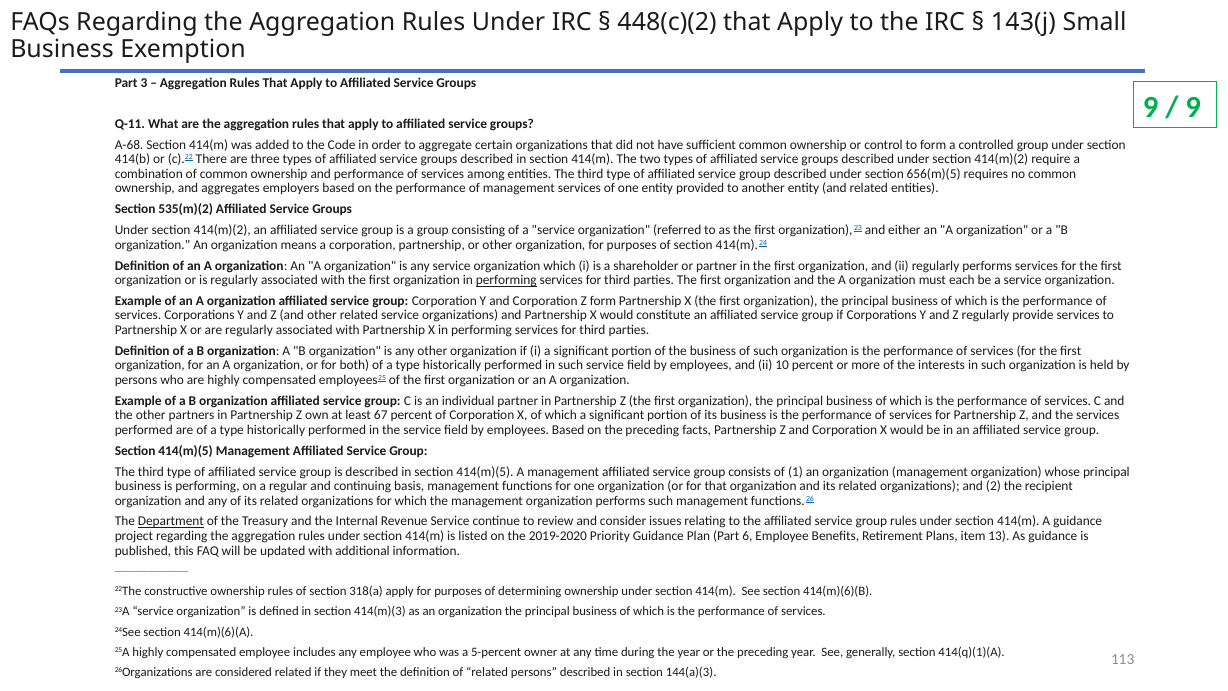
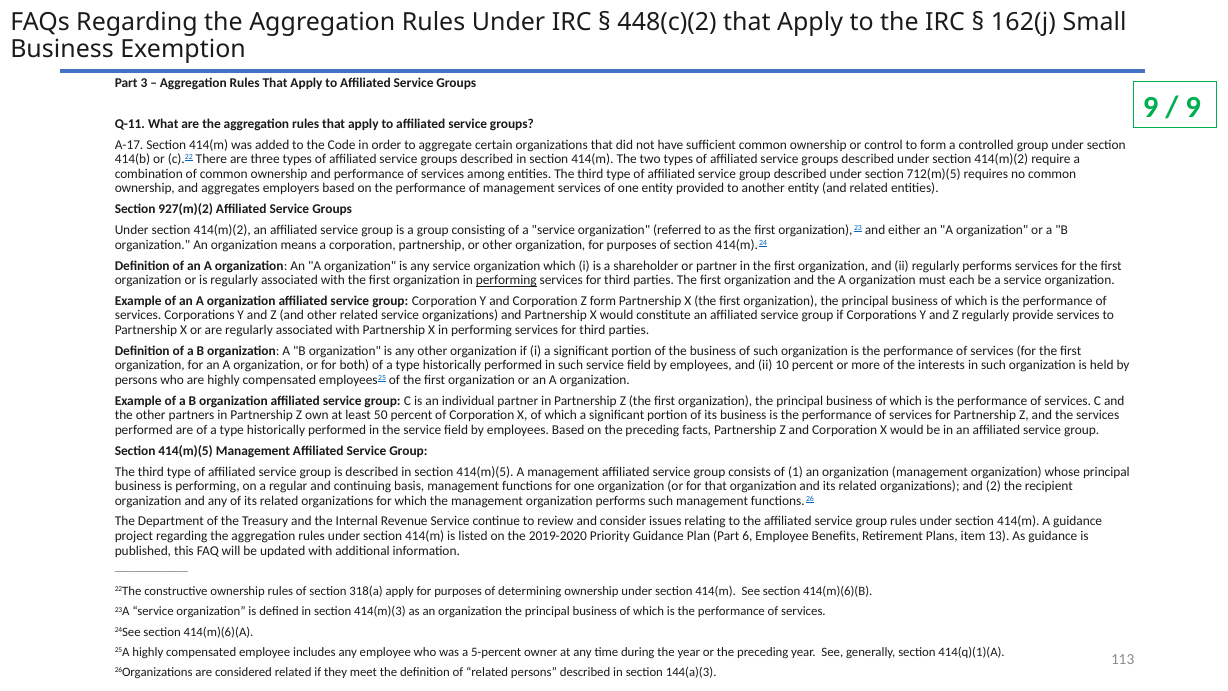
143(j: 143(j -> 162(j (1023, 22)
A-68: A-68 -> A-17 (129, 145)
656(m)(5: 656(m)(5 -> 712(m)(5 (934, 174)
535(m)(2: 535(m)(2 -> 927(m)(2 (186, 209)
67: 67 -> 50 (381, 415)
Department underline: present -> none (171, 521)
